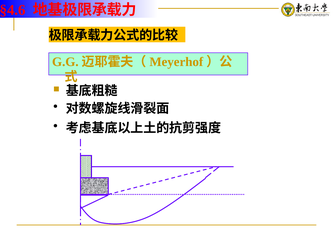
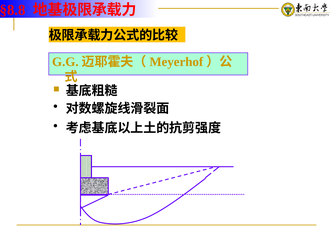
§4.6: §4.6 -> §8.8 (13, 10)
